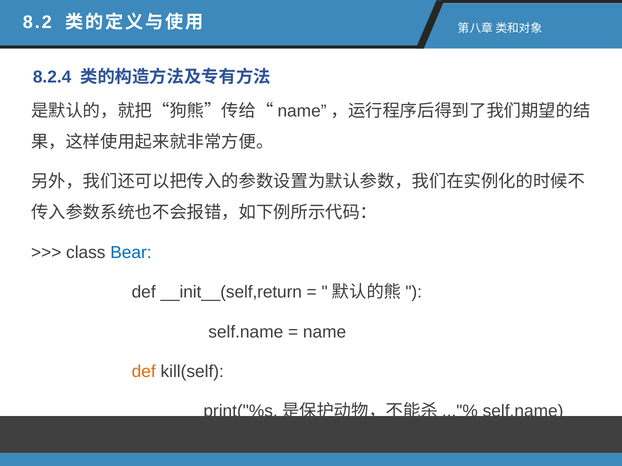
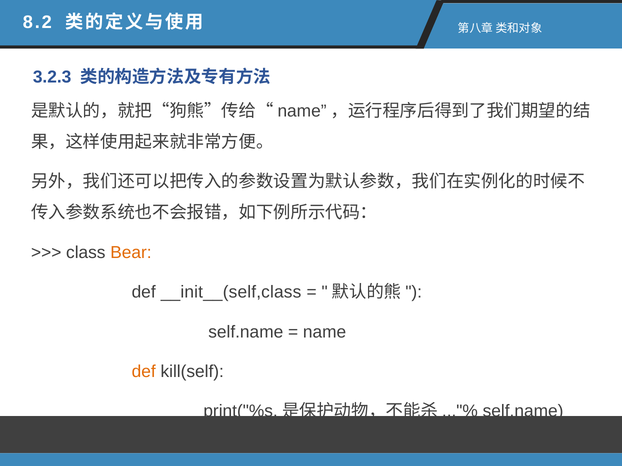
8.2.4: 8.2.4 -> 3.2.3 (52, 77)
Bear colour: blue -> orange (131, 253)
__init__(self,return: __init__(self,return -> __init__(self,class (231, 292)
